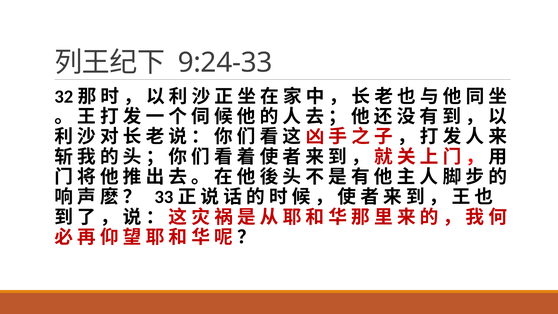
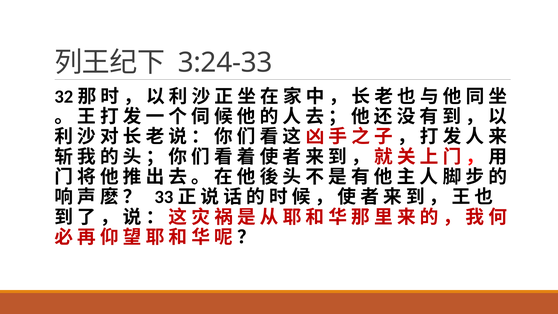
9:24-33: 9:24-33 -> 3:24-33 (225, 63)
